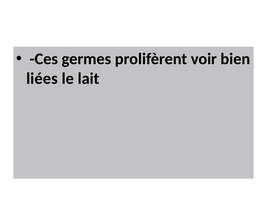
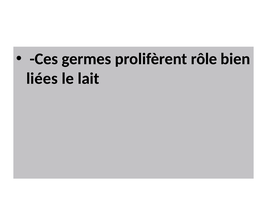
voir: voir -> rôle (204, 59)
